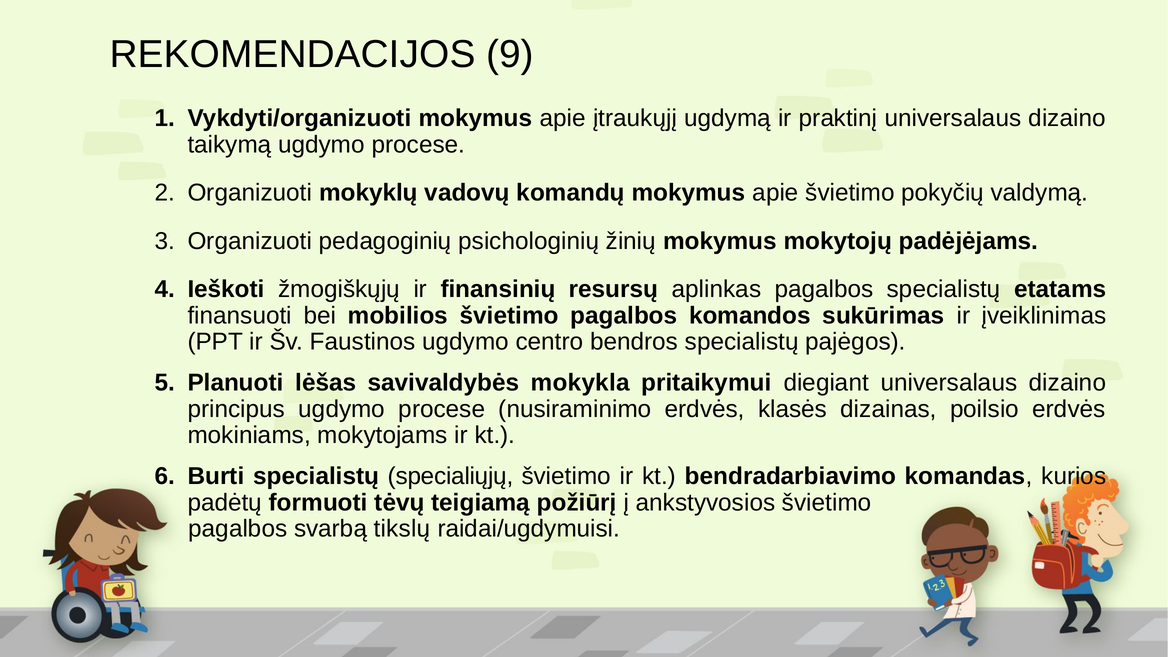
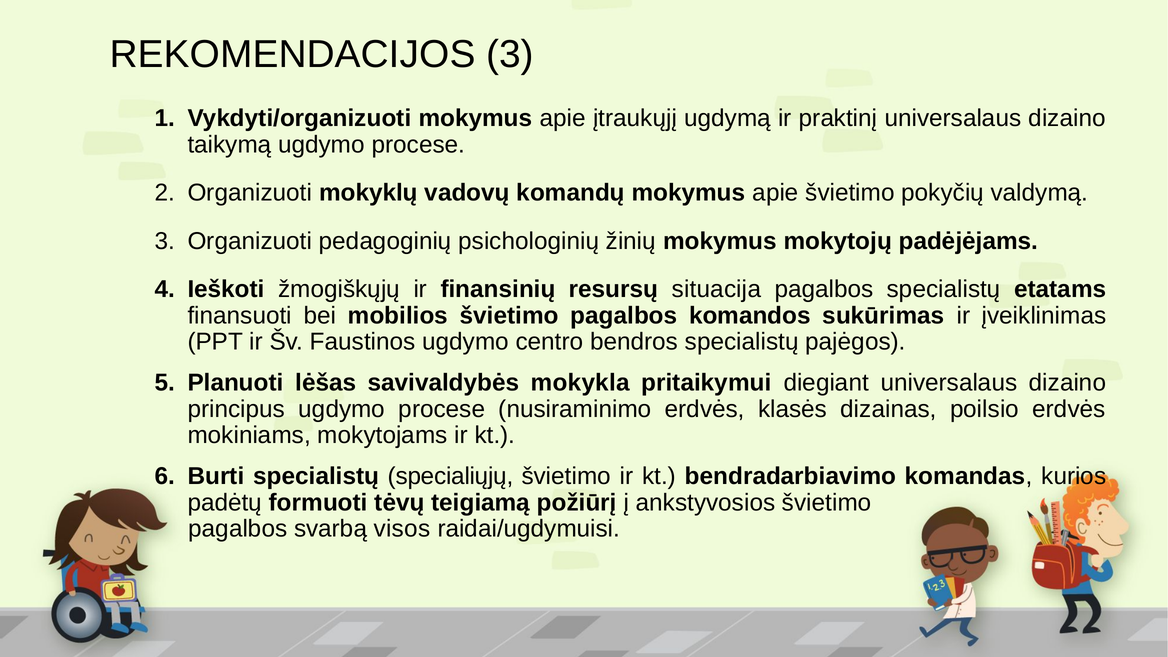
REKOMENDACIJOS 9: 9 -> 3 (510, 54)
aplinkas: aplinkas -> situacija (716, 289)
tikslų: tikslų -> visos (402, 529)
